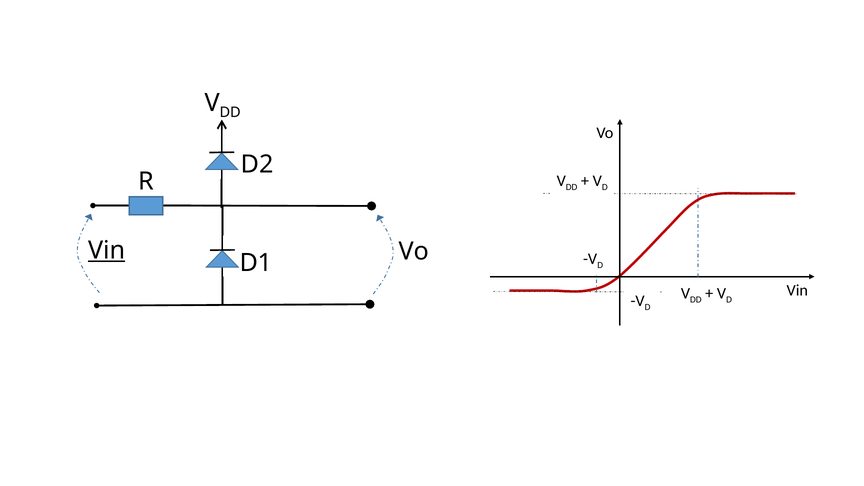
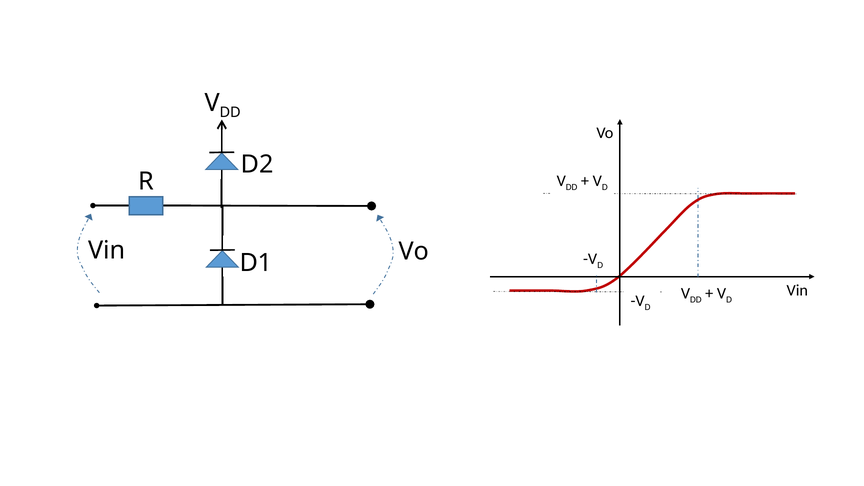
Vin underline: present -> none (107, 250)
